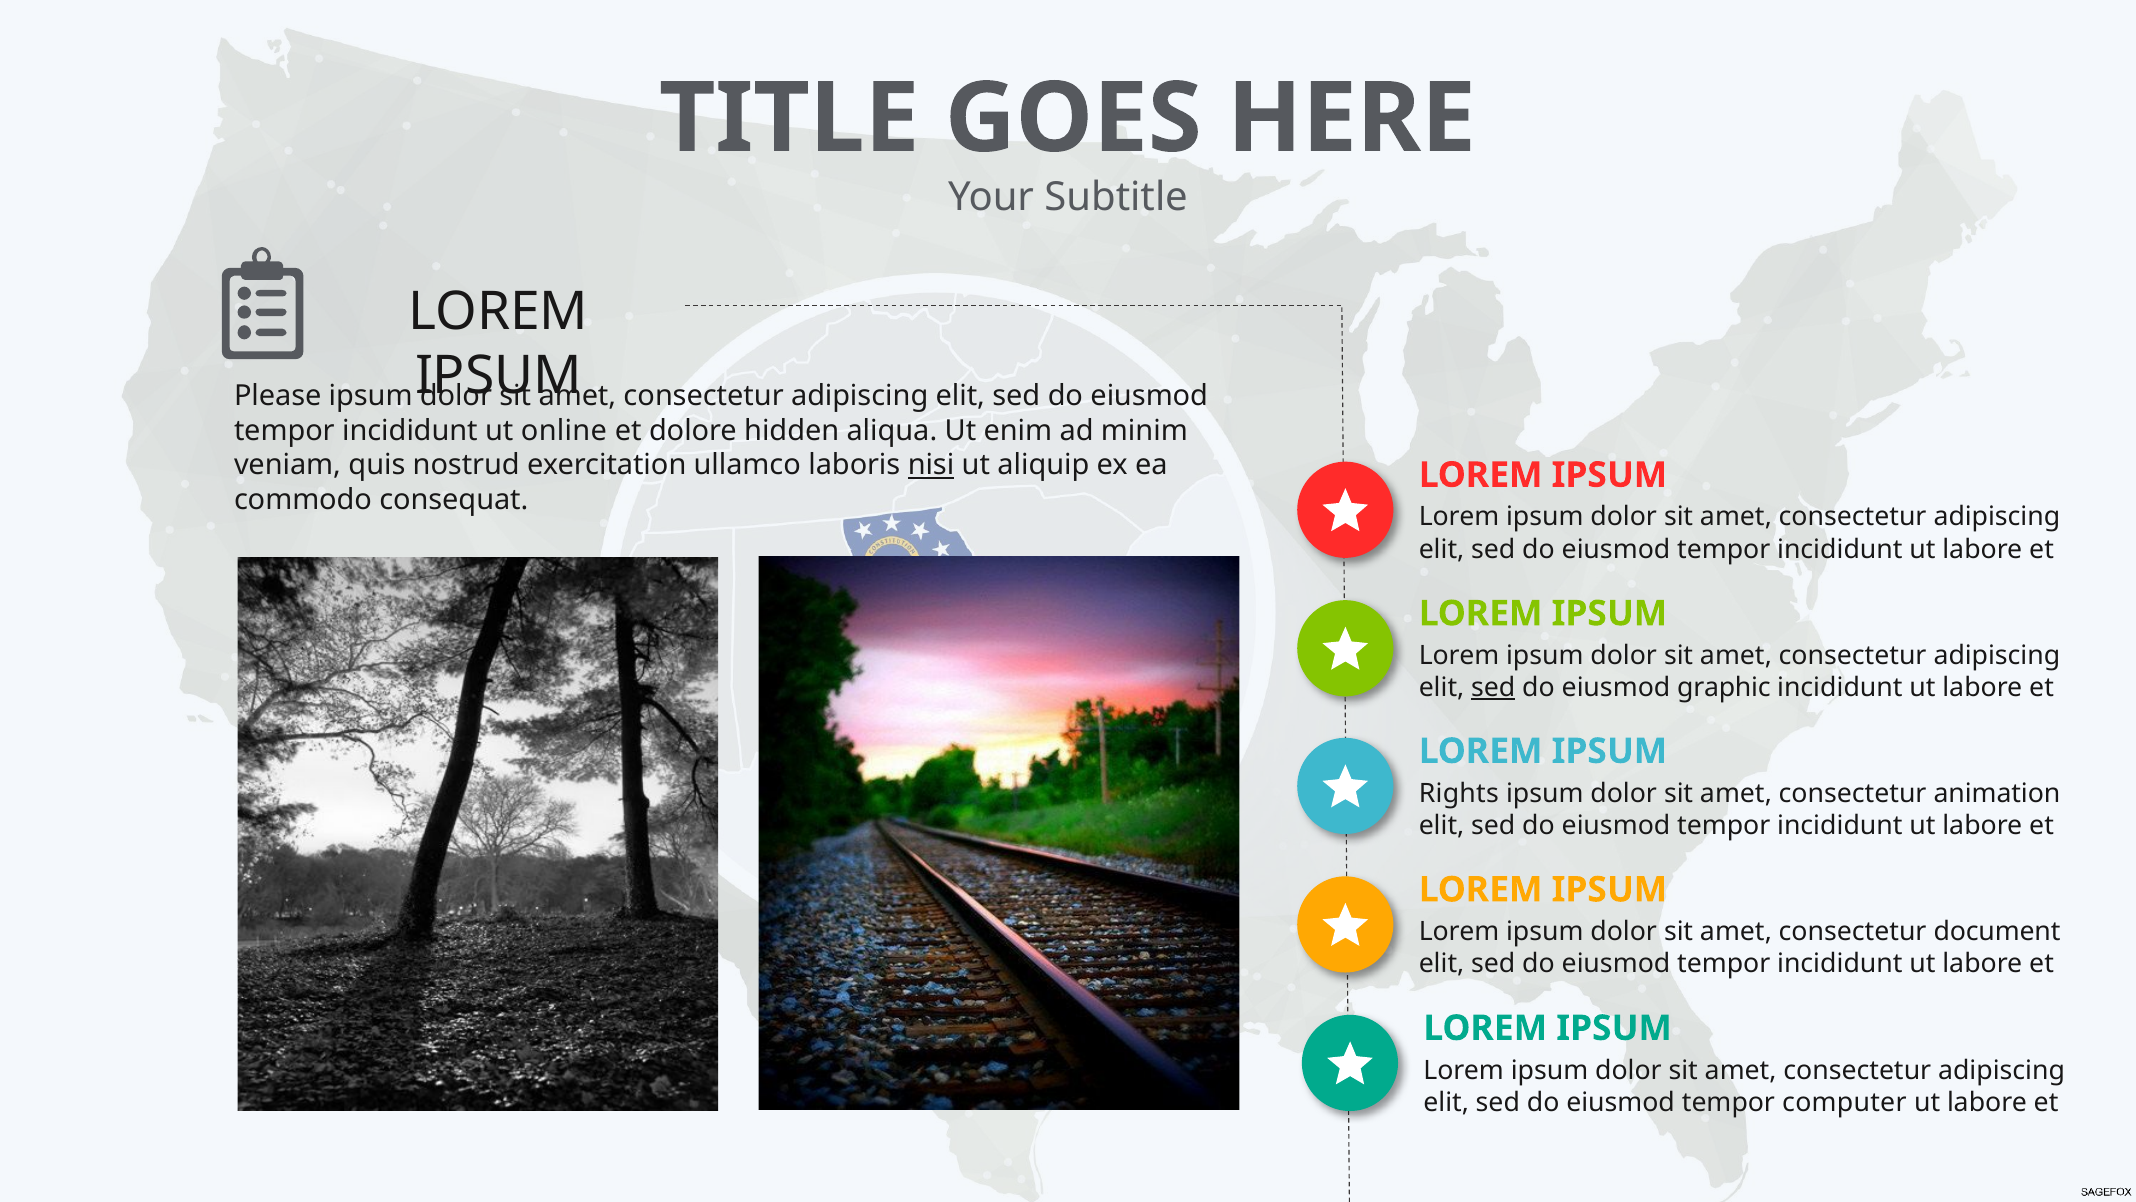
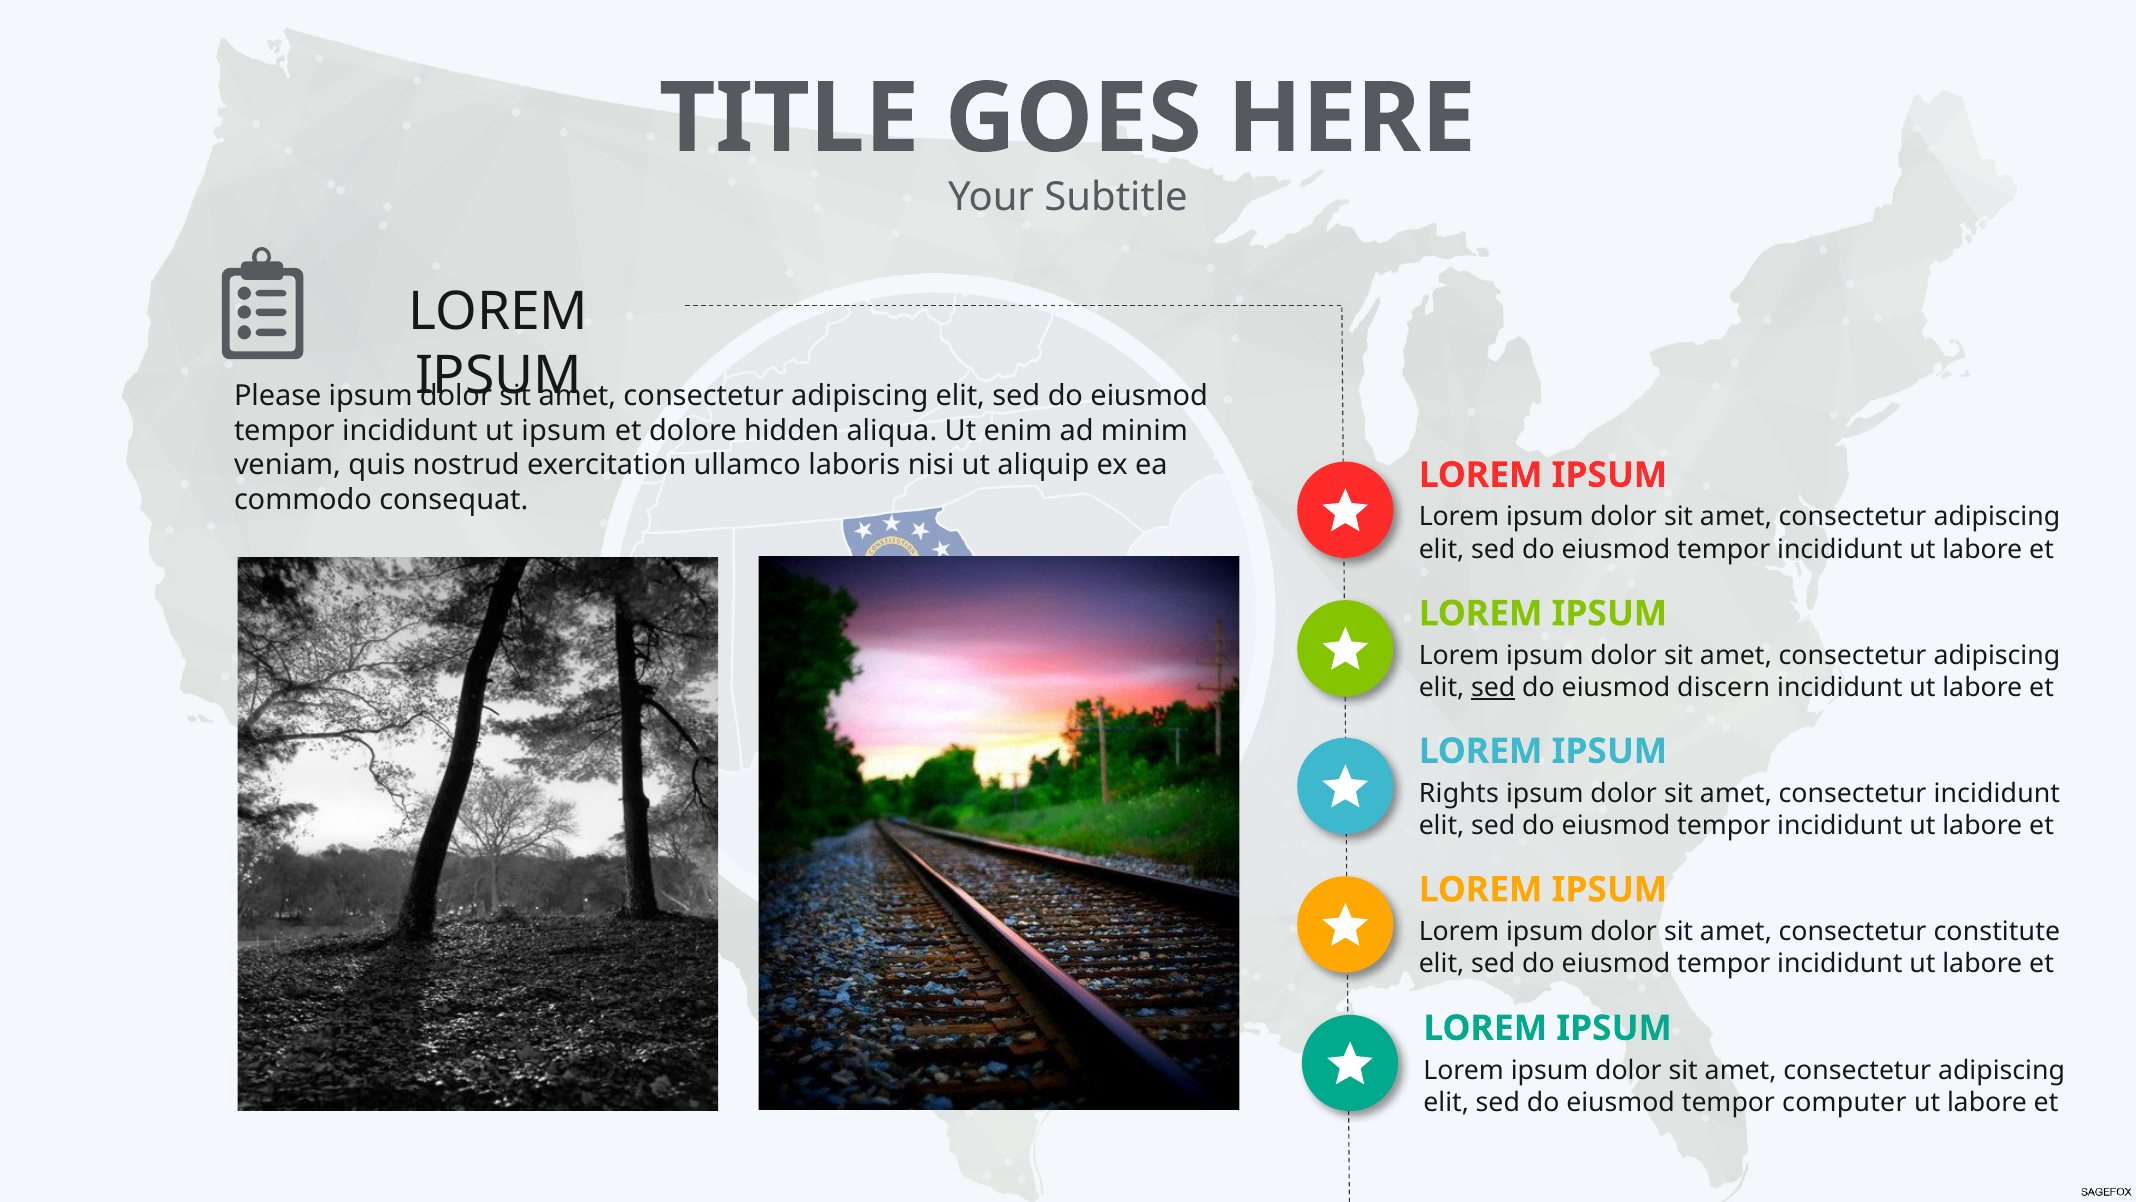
ut online: online -> ipsum (564, 430)
nisi underline: present -> none (931, 465)
graphic: graphic -> discern (1724, 687)
consectetur animation: animation -> incididunt (1997, 793)
document: document -> constitute (1997, 931)
